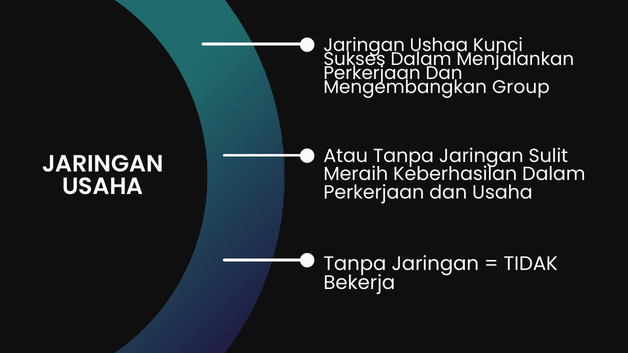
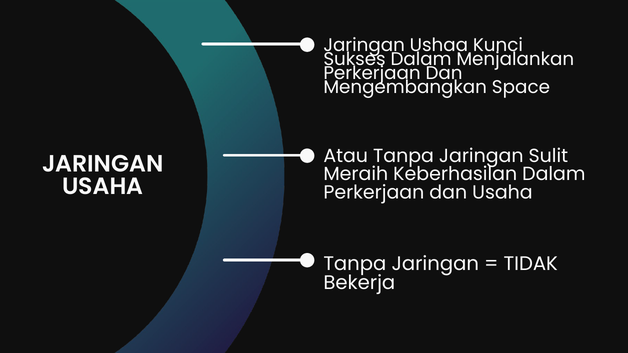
Group: Group -> Space (521, 87)
